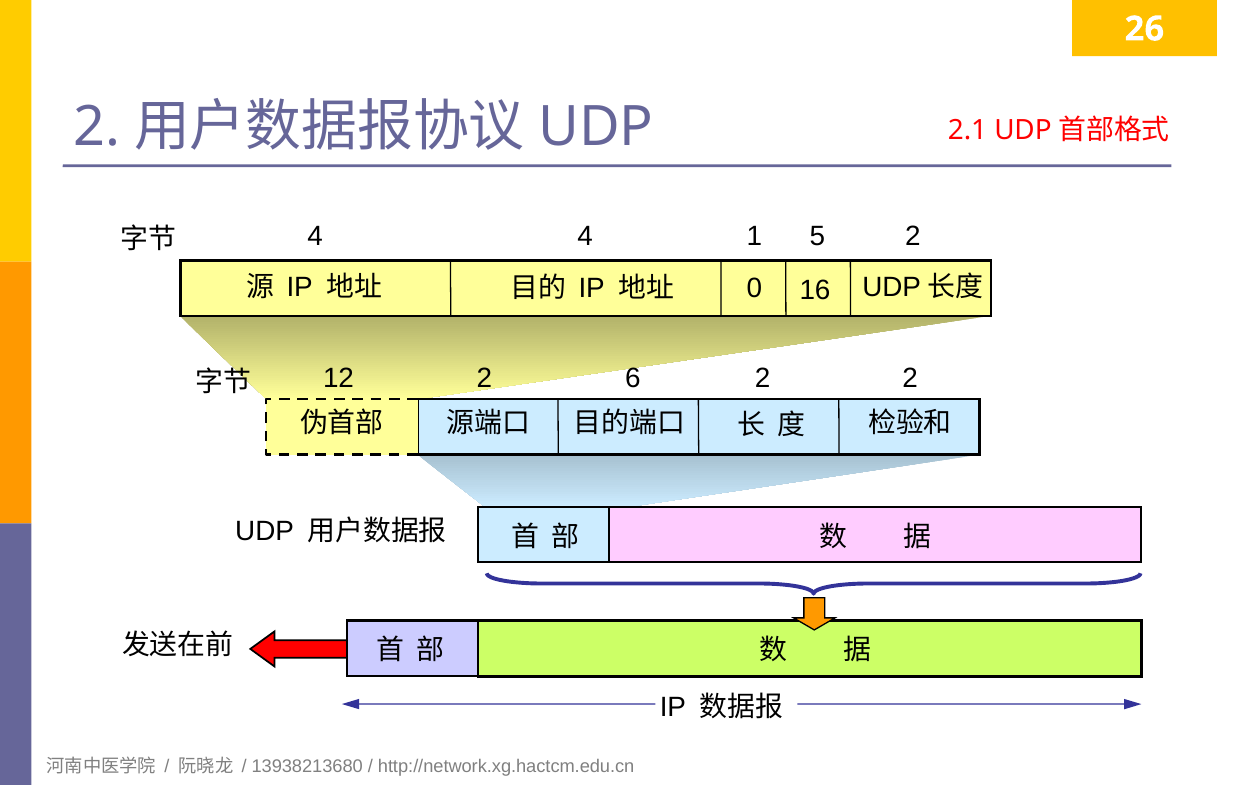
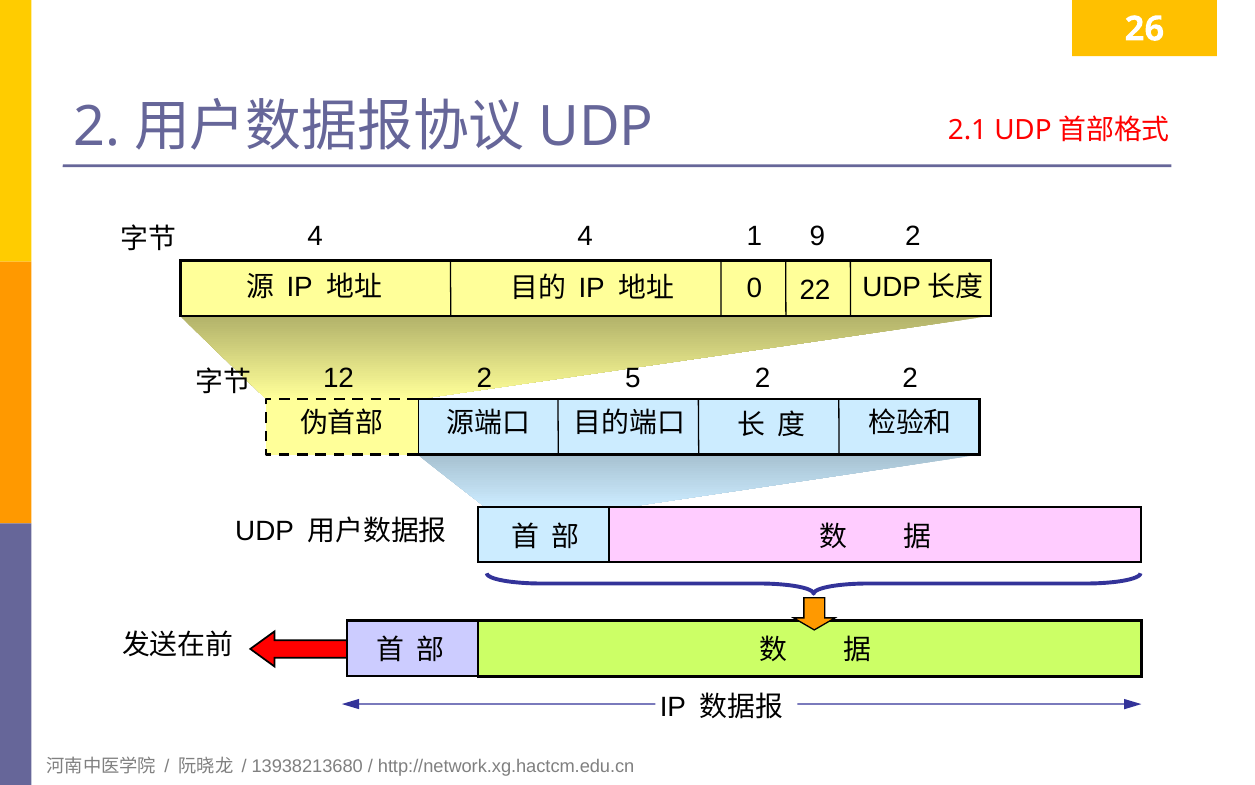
5: 5 -> 9 (817, 236)
16: 16 -> 22 (815, 290)
6: 6 -> 5 (633, 378)
